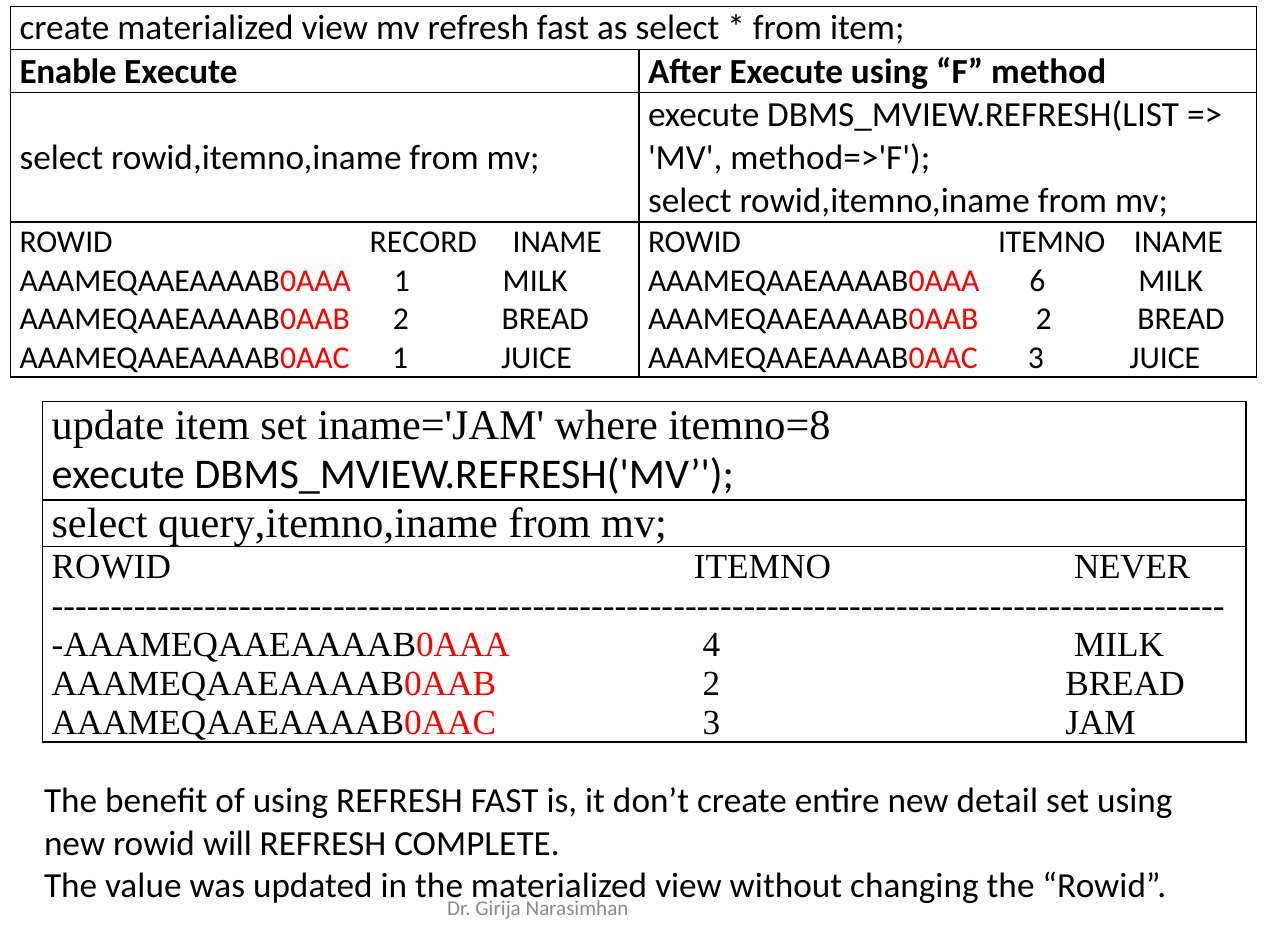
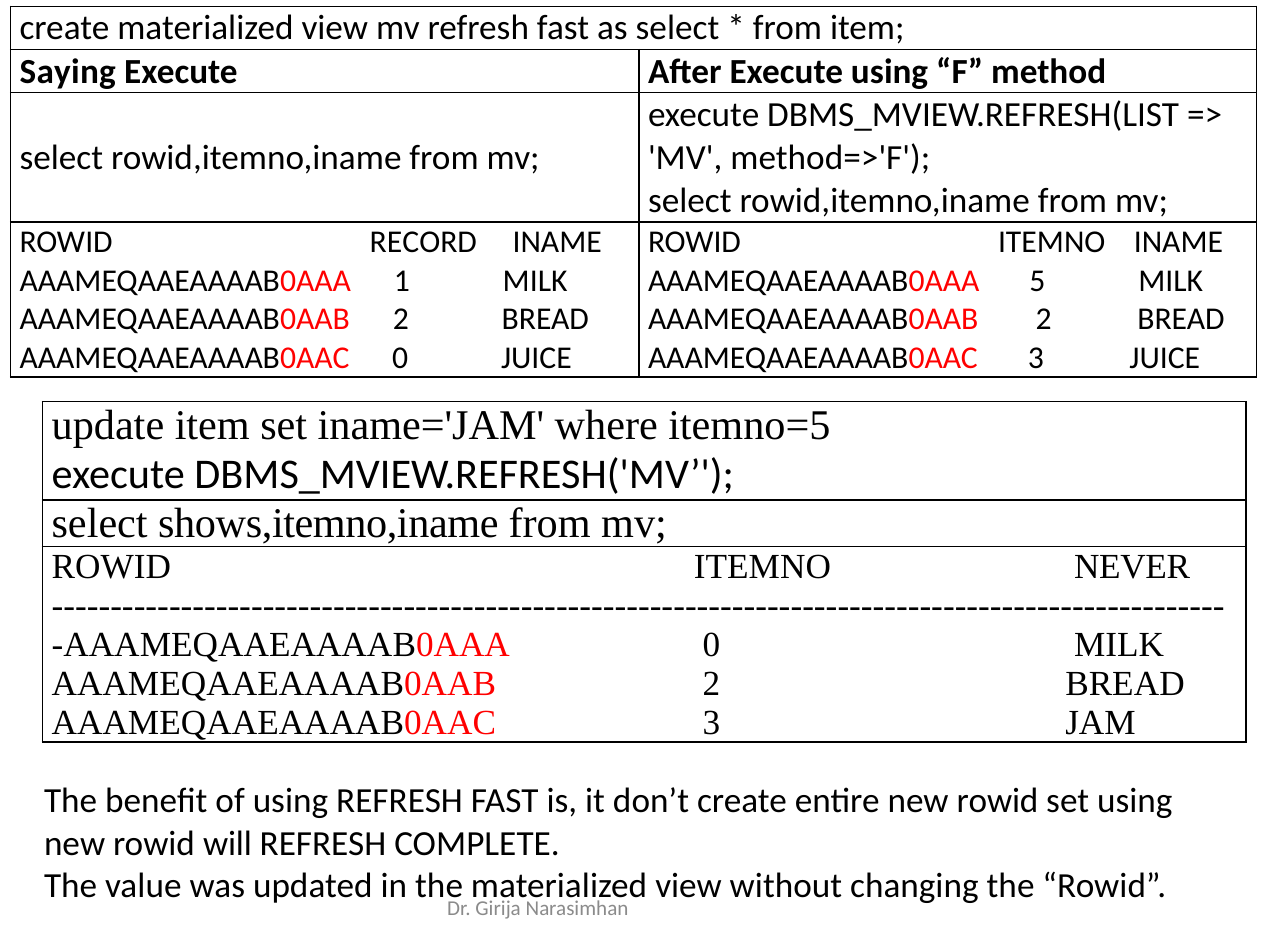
Enable: Enable -> Saying (68, 71)
6: 6 -> 5 (1037, 280)
AAAMEQAAEAAAAB0AAC 1: 1 -> 0 (400, 358)
itemno=8: itemno=8 -> itemno=5 (749, 425)
query,itemno,iname: query,itemno,iname -> shows,itemno,iname (328, 523)
AAAMEQAAEAAAAB0AAA 4: 4 -> 0 (712, 644)
entire new detail: detail -> rowid (998, 801)
